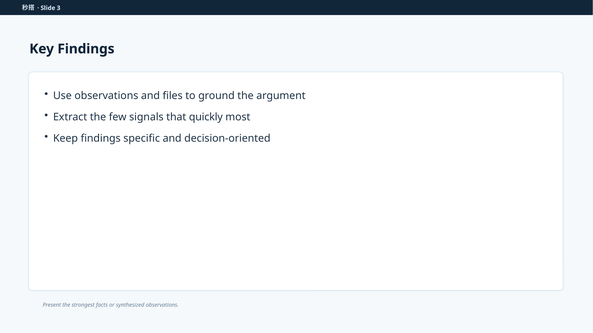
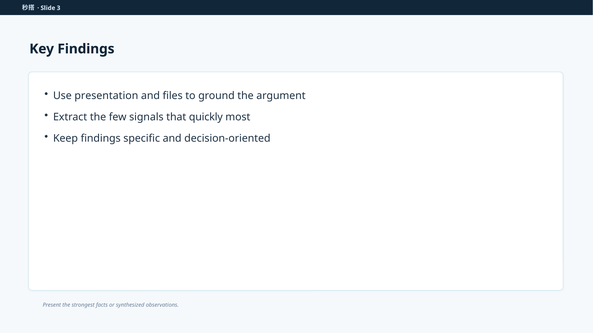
Use observations: observations -> presentation (106, 96)
